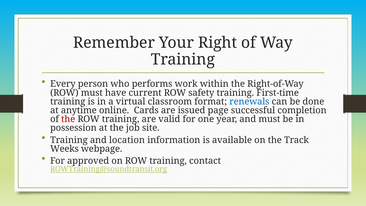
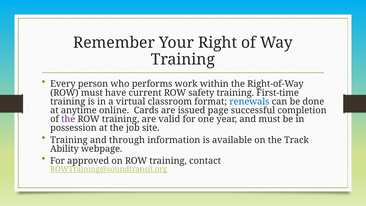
the colour: red -> purple (68, 119)
location: location -> through (127, 140)
Weeks: Weeks -> Ability (64, 149)
